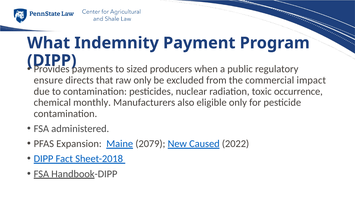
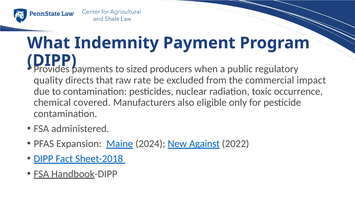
ensure: ensure -> quality (48, 80)
raw only: only -> rate (142, 80)
monthly: monthly -> covered (92, 102)
2079: 2079 -> 2024 (150, 143)
Caused: Caused -> Against (204, 143)
